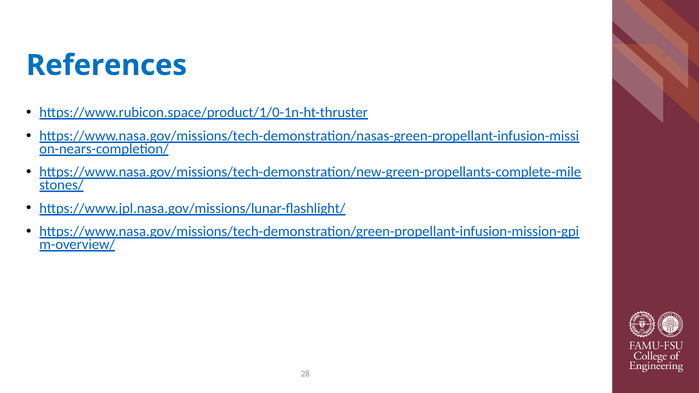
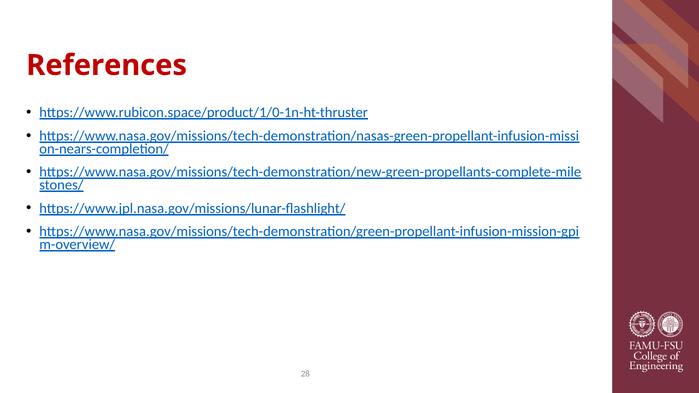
References colour: blue -> red (107, 65)
